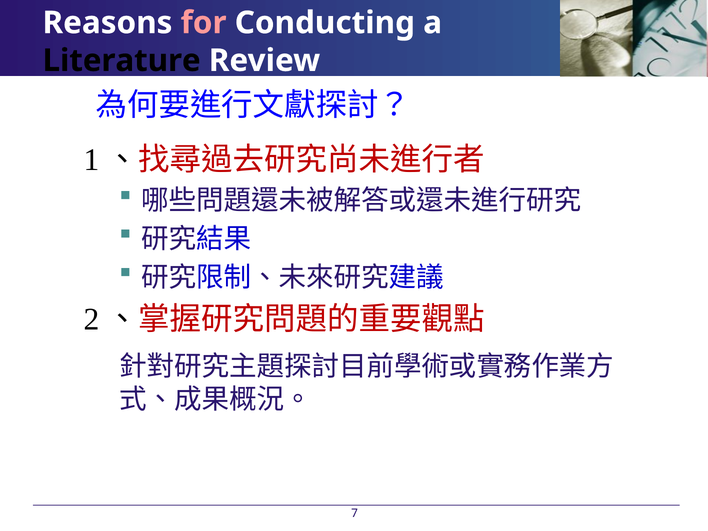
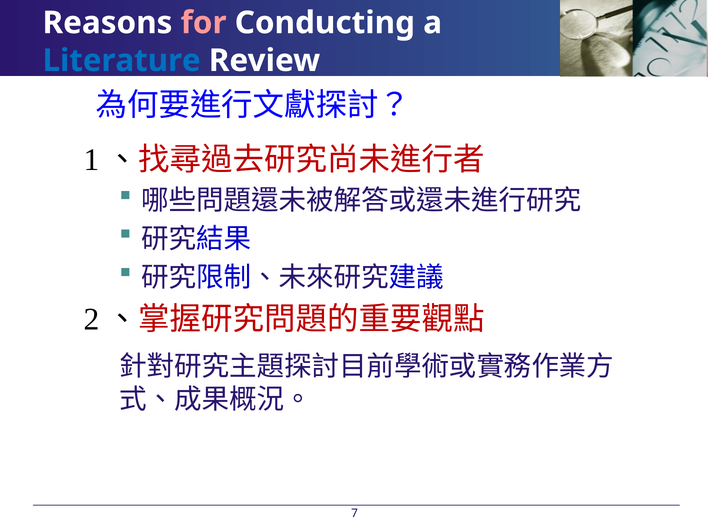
Literature colour: black -> blue (122, 61)
